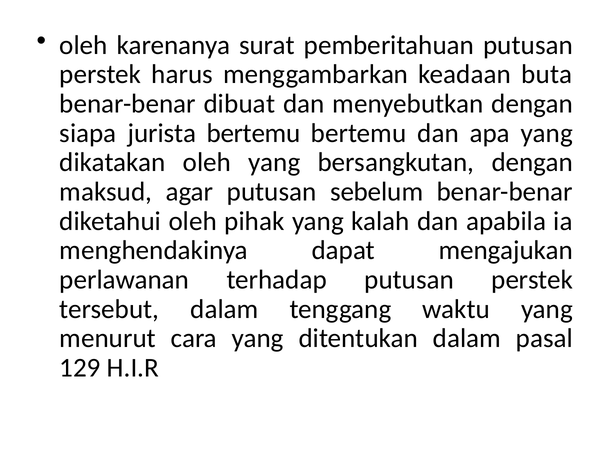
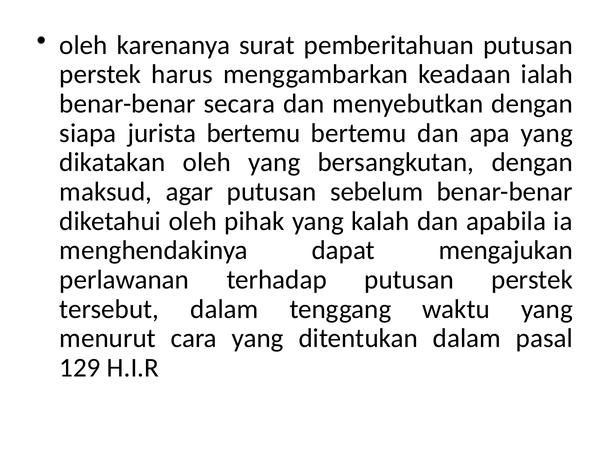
buta: buta -> ialah (547, 74)
dibuat: dibuat -> secara (239, 104)
